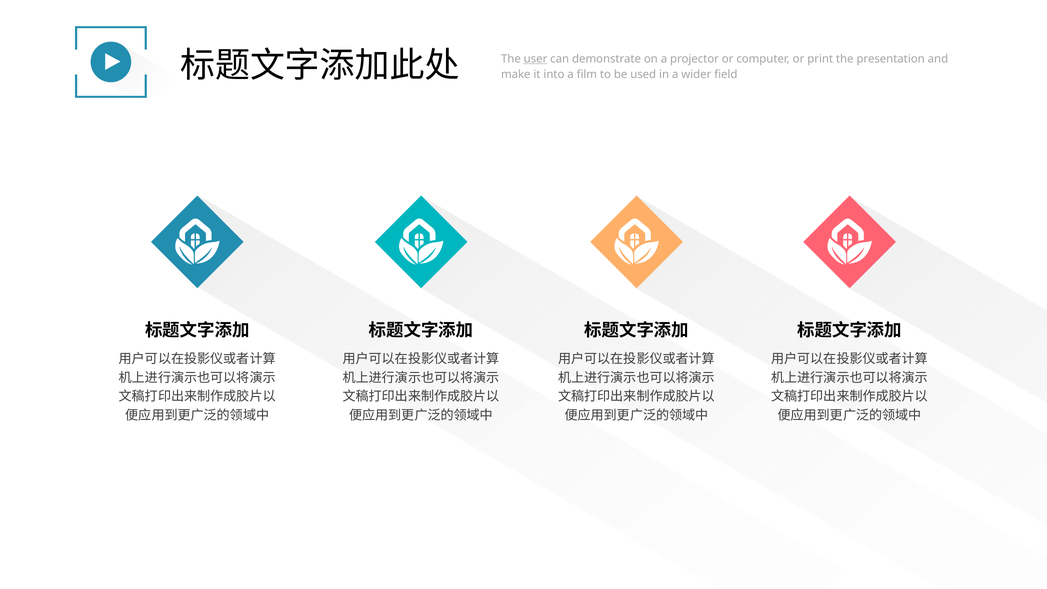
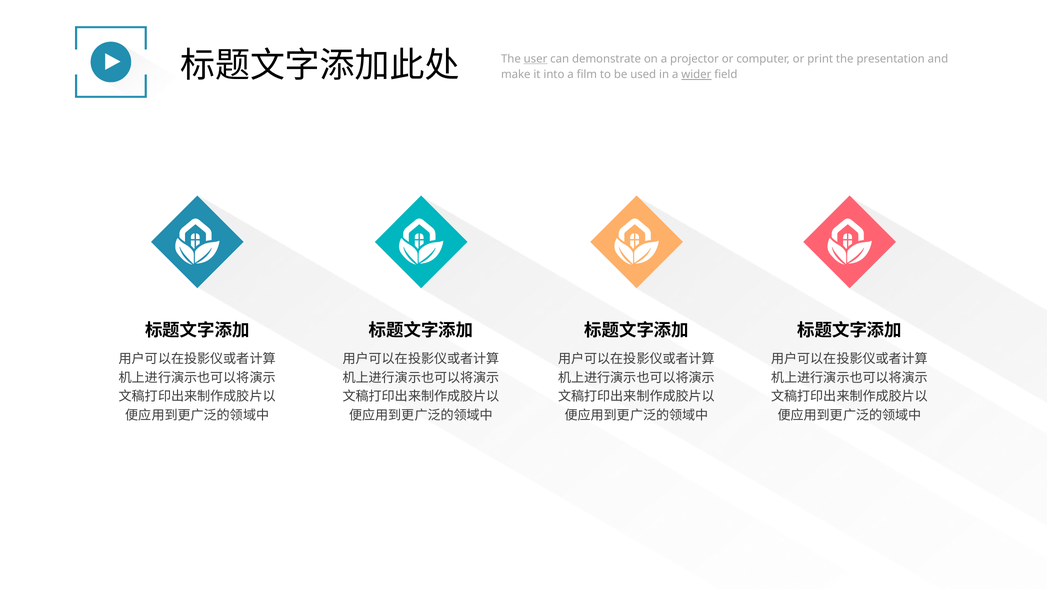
wider underline: none -> present (696, 75)
